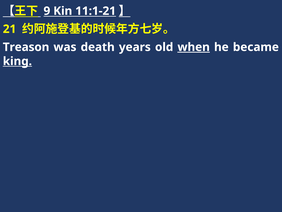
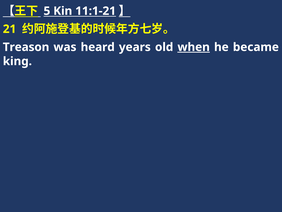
9: 9 -> 5 (47, 11)
death: death -> heard (98, 47)
king underline: present -> none (17, 61)
